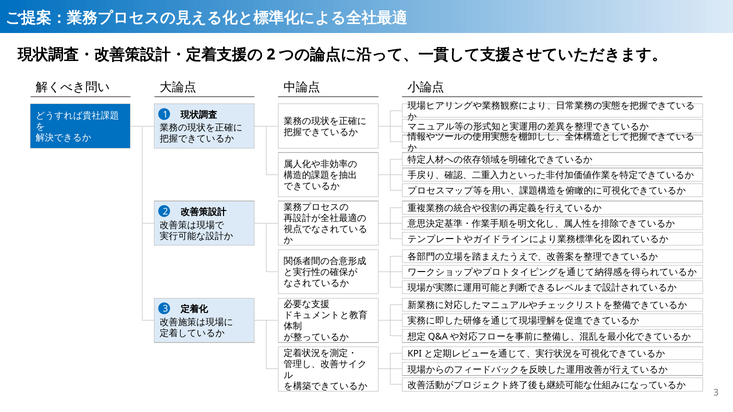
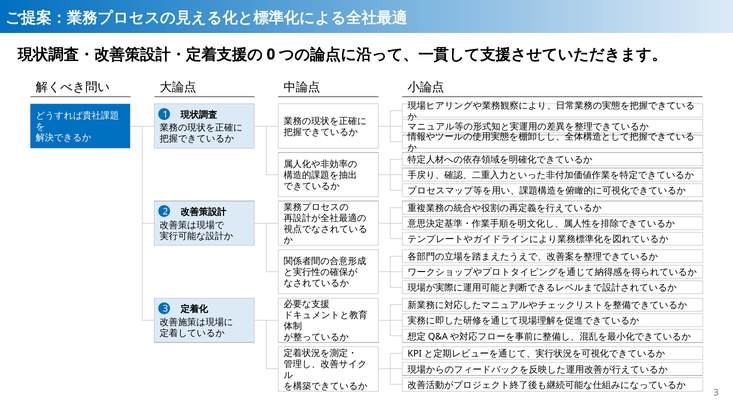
2: 2 -> 0 (271, 54)
